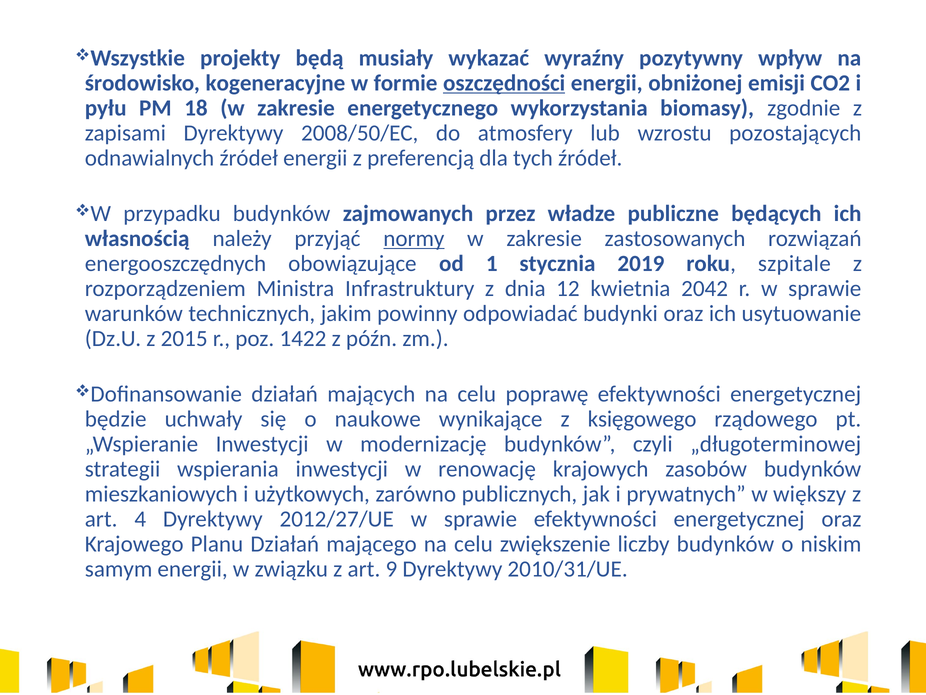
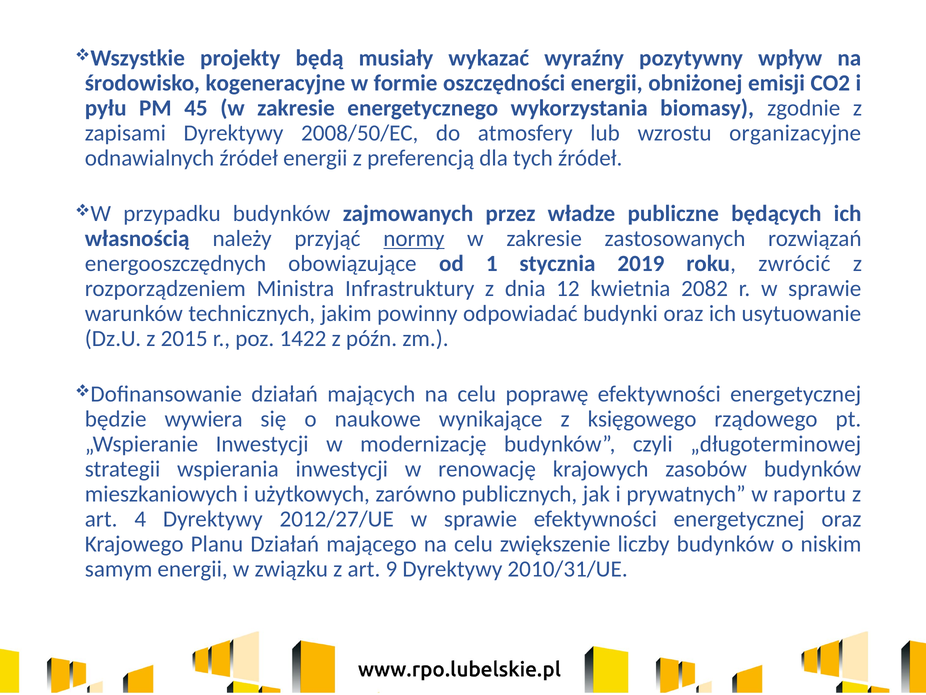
oszczędności underline: present -> none (504, 83)
18: 18 -> 45 (196, 108)
pozostających: pozostających -> organizacyjne (795, 133)
szpitale: szpitale -> zwrócić (794, 263)
2042: 2042 -> 2082 (705, 288)
uchwały: uchwały -> wywiera (204, 419)
większy: większy -> raportu (810, 494)
